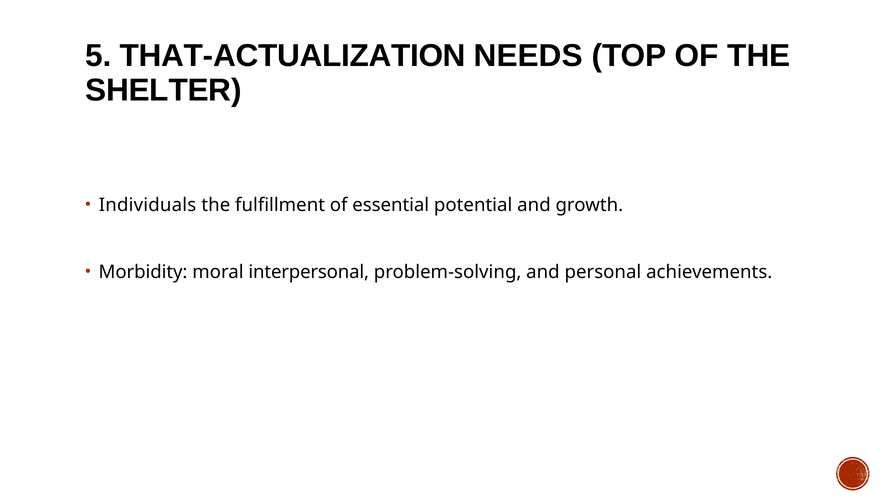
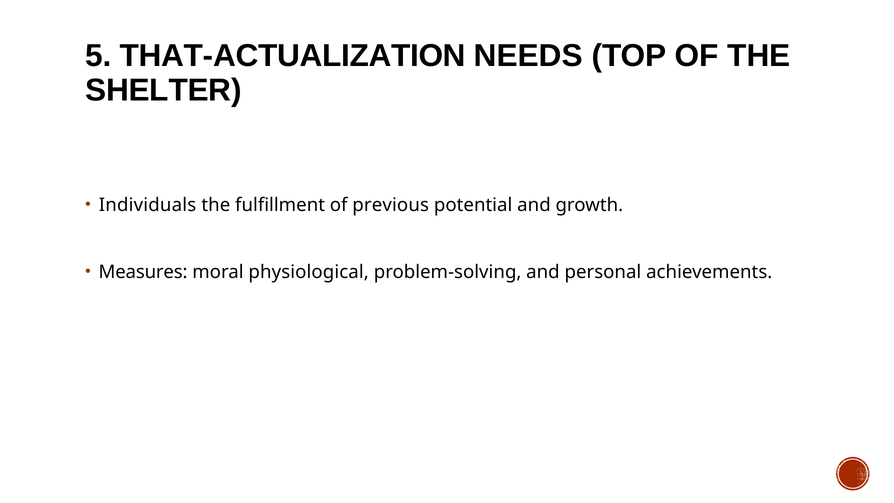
essential: essential -> previous (391, 205)
Morbidity: Morbidity -> Measures (143, 272)
interpersonal: interpersonal -> physiological (309, 272)
